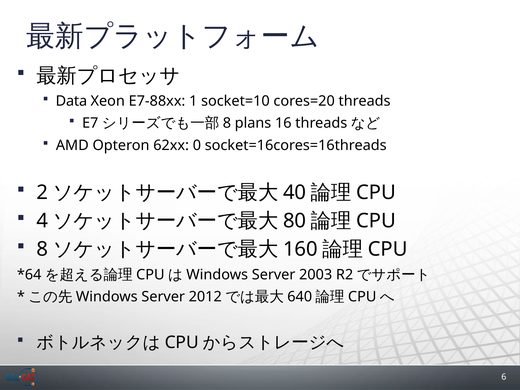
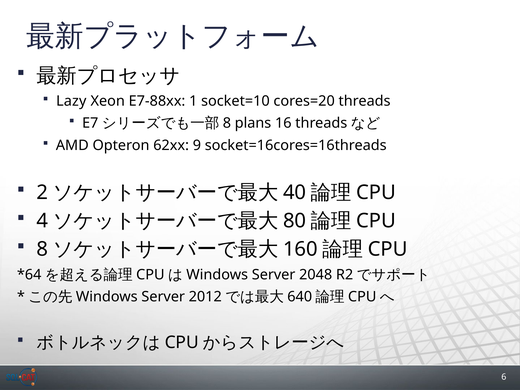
Data: Data -> Lazy (71, 101)
0: 0 -> 9 (197, 145)
2003: 2003 -> 2048 (316, 275)
